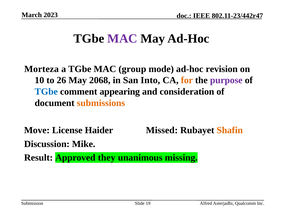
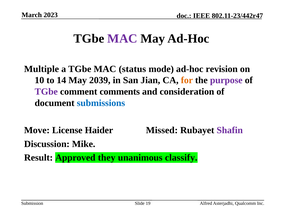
Morteza: Morteza -> Multiple (42, 69)
group: group -> status (132, 69)
26: 26 -> 14 (61, 80)
2068: 2068 -> 2039 (100, 80)
Into: Into -> Jian (150, 80)
TGbe colour: blue -> purple (46, 92)
appearing: appearing -> comments (120, 92)
submissions colour: orange -> blue (101, 103)
Shafin colour: orange -> purple (230, 130)
missing: missing -> classify (181, 158)
